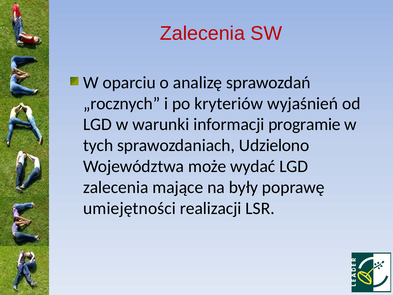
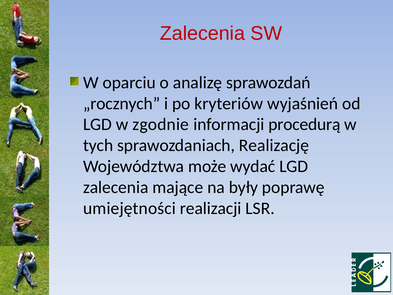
warunki: warunki -> zgodnie (161, 124)
programie: programie -> procedurą (304, 124)
Udzielono: Udzielono -> Realizację (274, 145)
